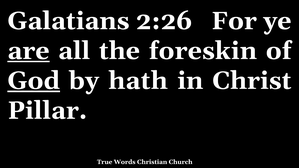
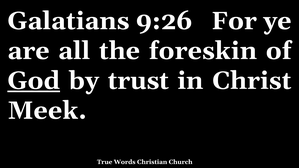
2:26: 2:26 -> 9:26 (164, 21)
are underline: present -> none (29, 51)
hath: hath -> trust (138, 81)
Pillar: Pillar -> Meek (47, 111)
